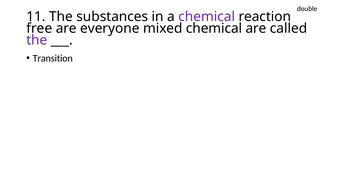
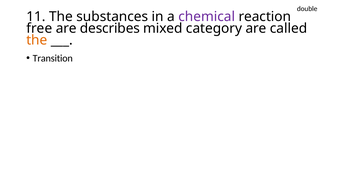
everyone: everyone -> describes (110, 28)
mixed chemical: chemical -> category (214, 28)
the colour: purple -> orange (37, 40)
